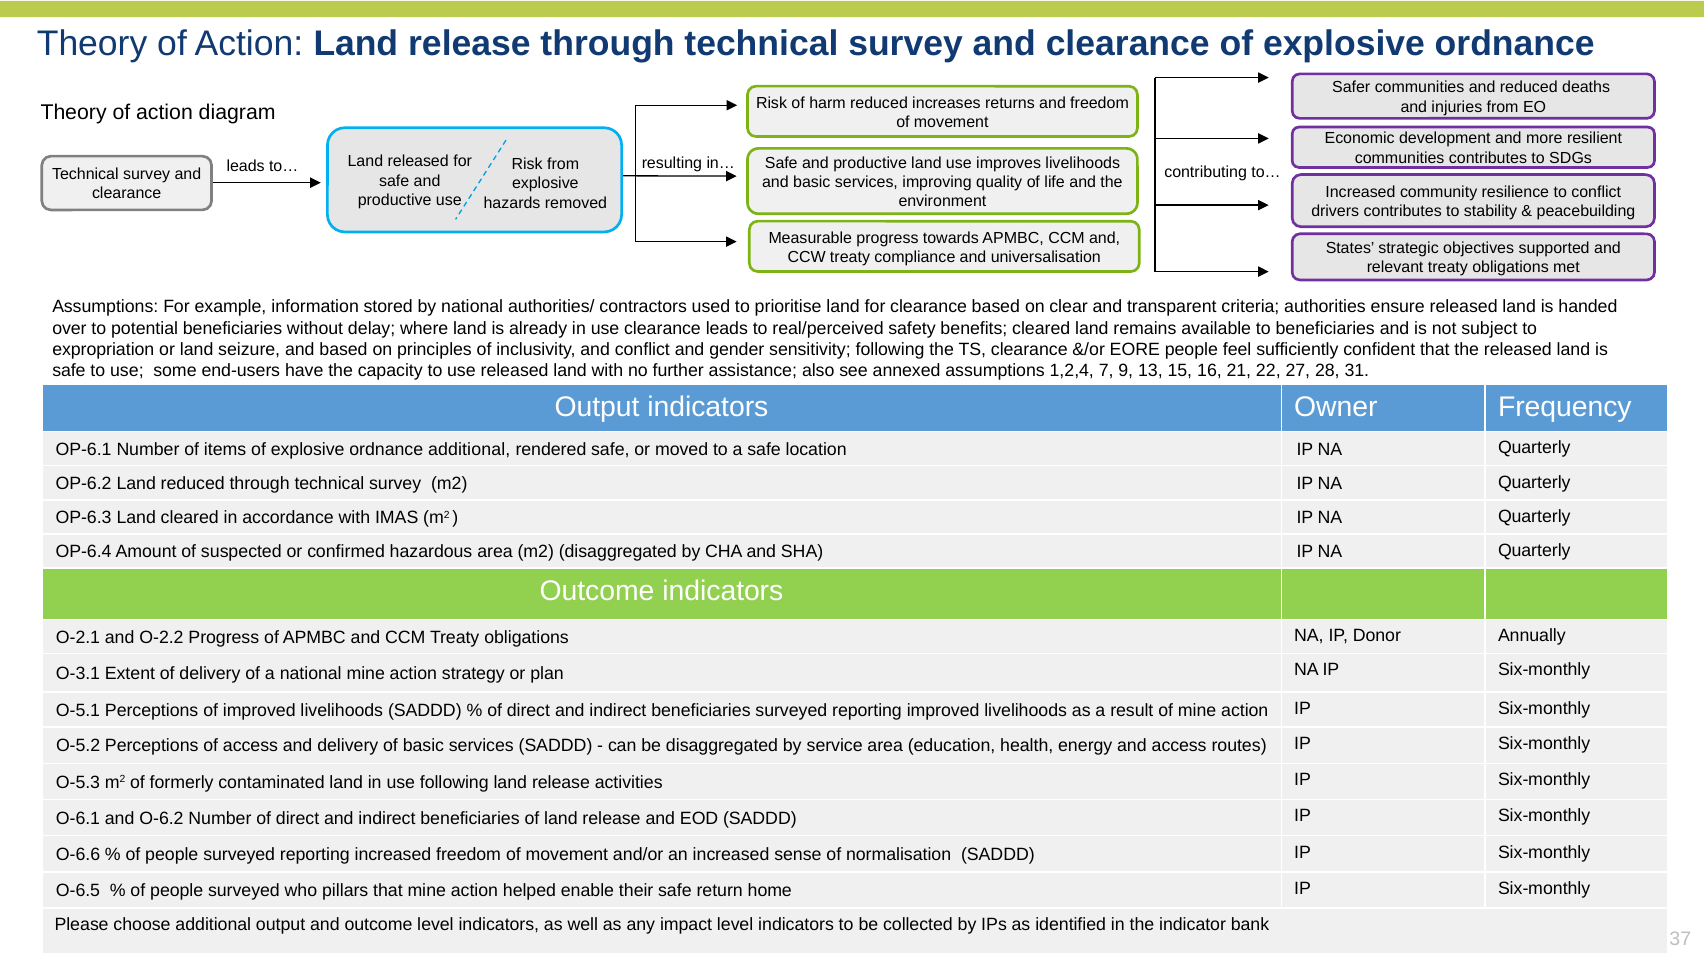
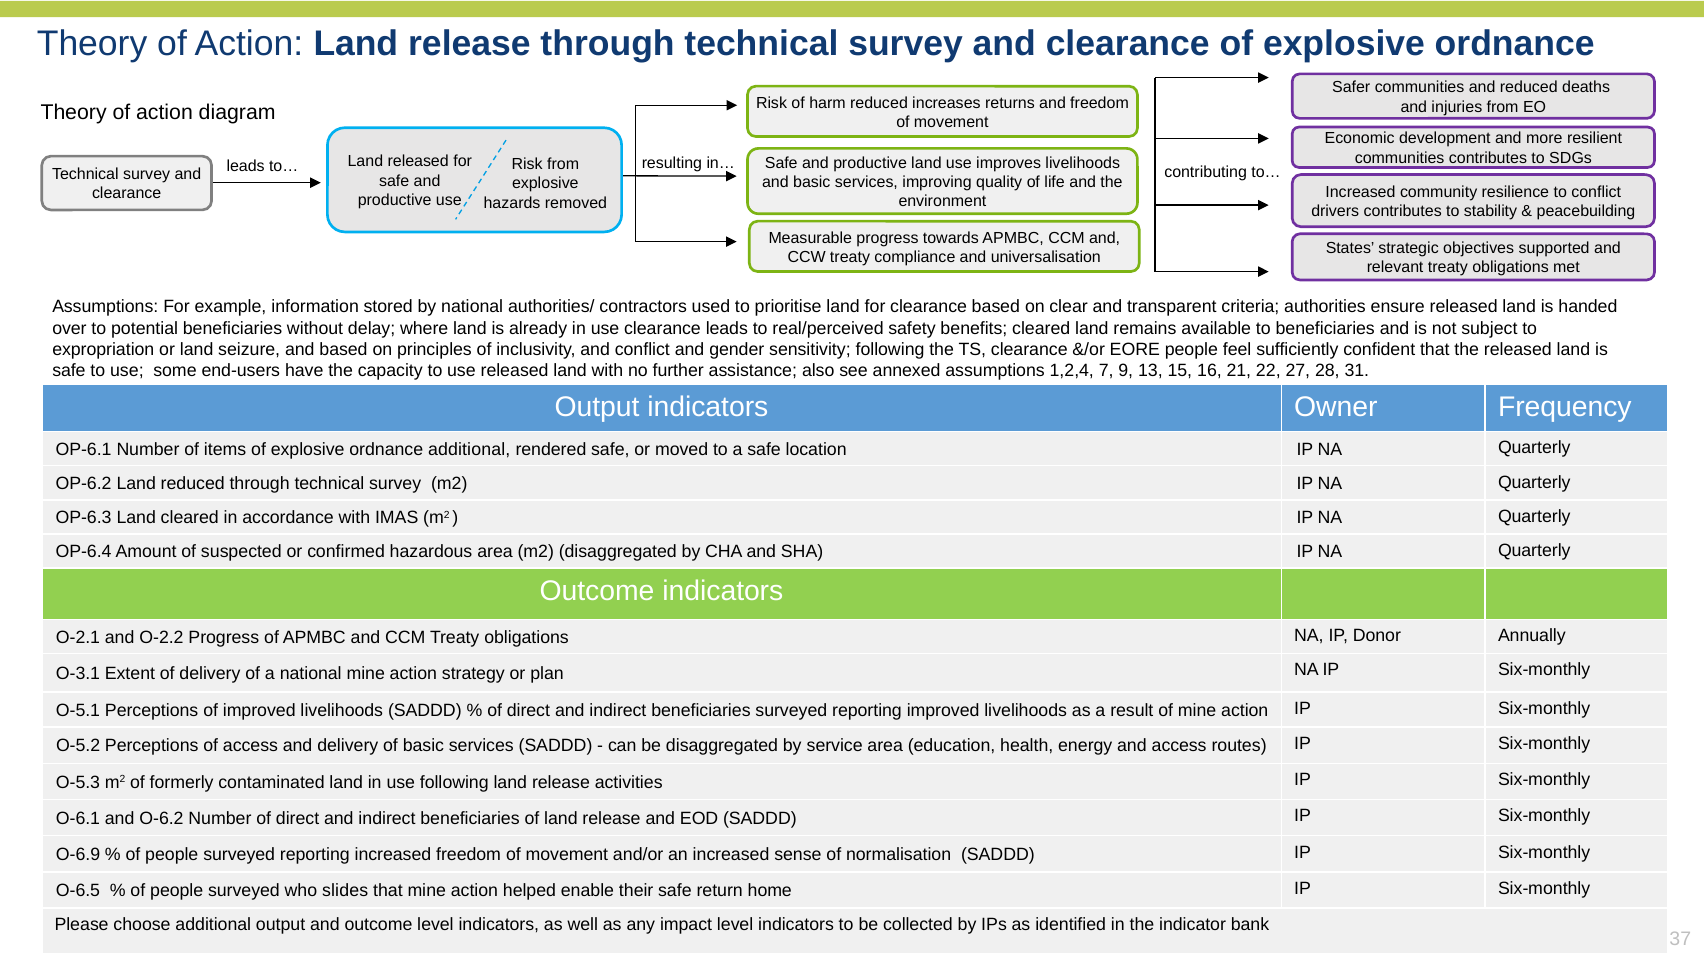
O-6.6: O-6.6 -> O-6.9 (78, 854)
pillars: pillars -> slides (345, 890)
